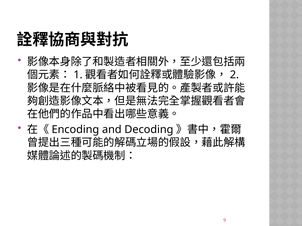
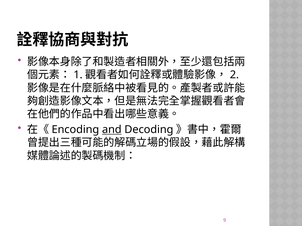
and underline: none -> present (112, 130)
